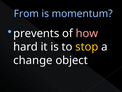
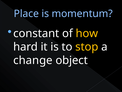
From: From -> Place (26, 14)
prevents: prevents -> constant (36, 33)
how colour: pink -> yellow (87, 33)
